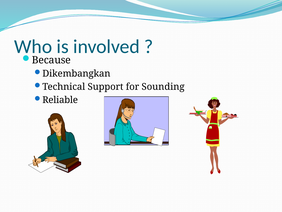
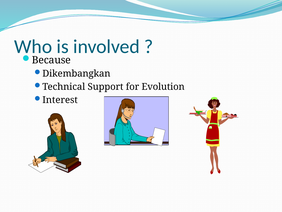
Sounding: Sounding -> Evolution (163, 87)
Reliable: Reliable -> Interest (60, 100)
